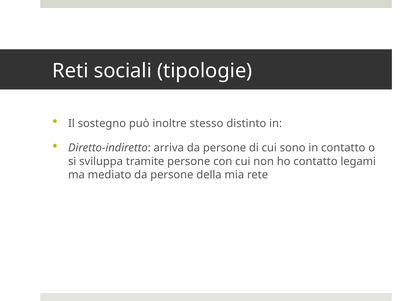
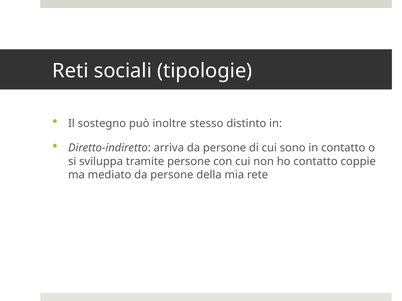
legami: legami -> coppie (358, 162)
